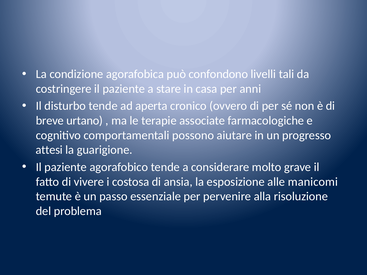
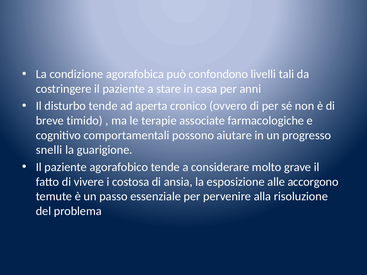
urtano: urtano -> timido (85, 121)
attesi: attesi -> snelli (49, 150)
manicomi: manicomi -> accorgono (313, 182)
